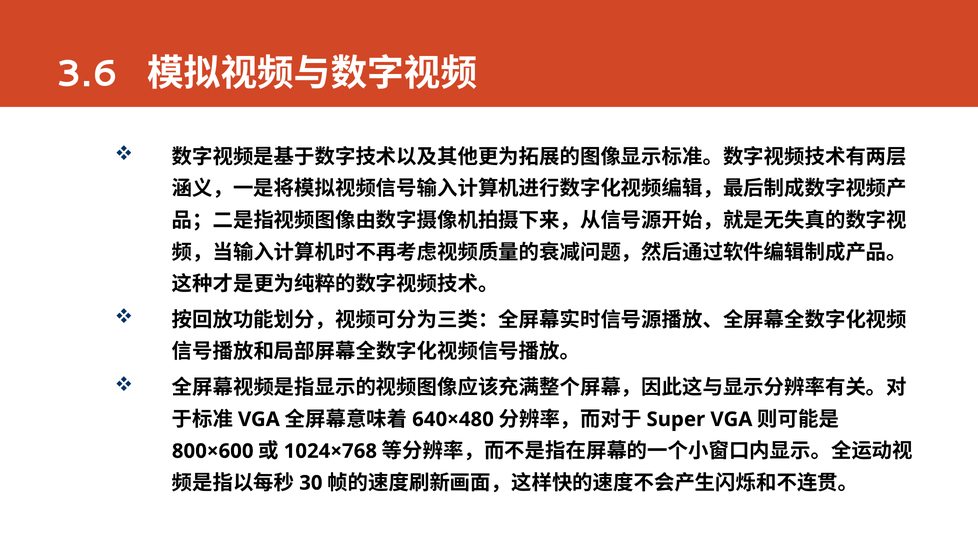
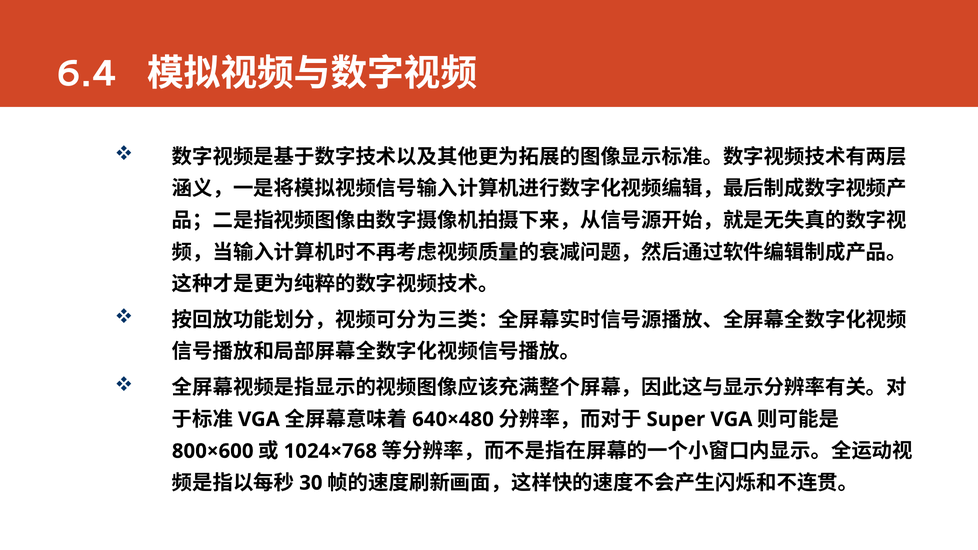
3.6: 3.6 -> 6.4 (87, 74)
